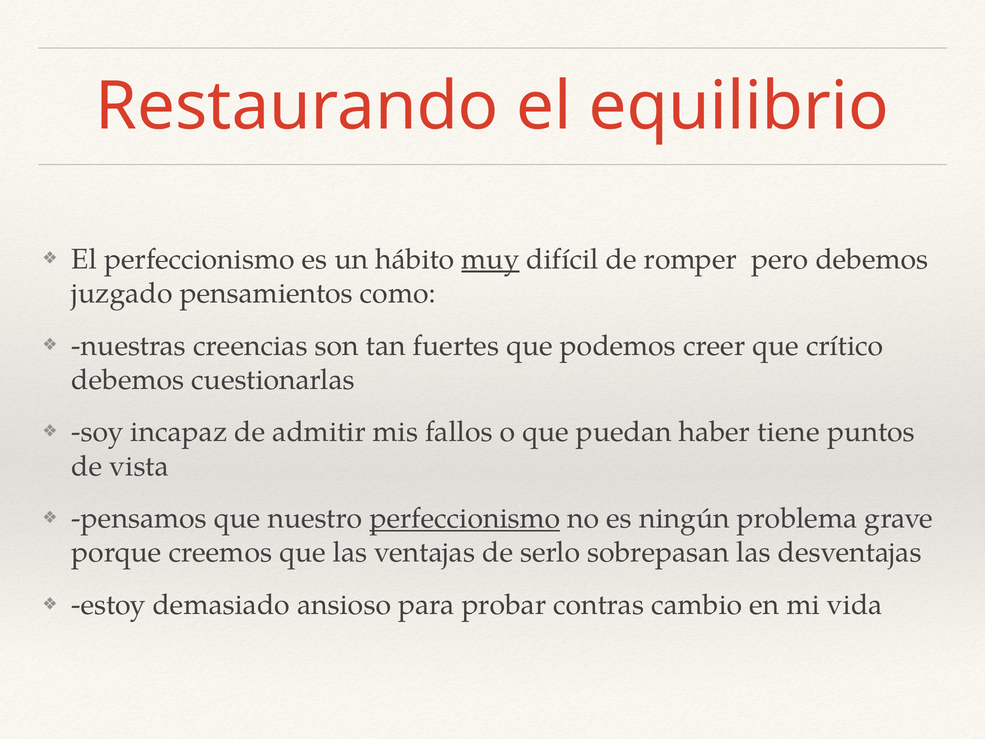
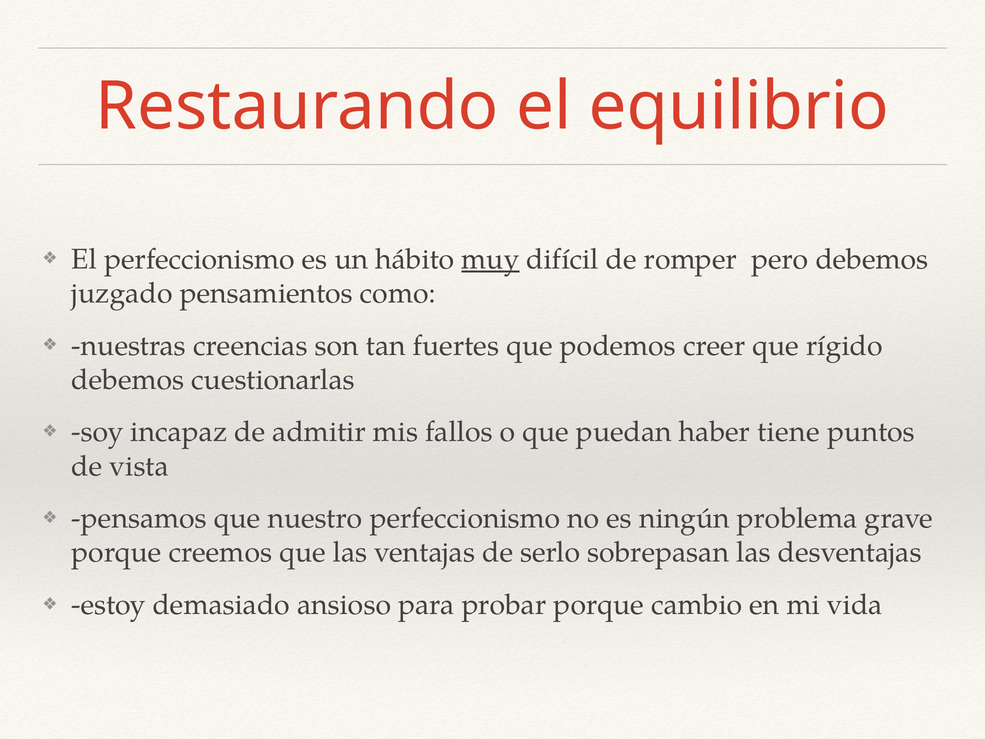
crítico: crítico -> rígido (844, 346)
perfeccionismo underline: present -> none (465, 518)
probar contras: contras -> porque (599, 605)
